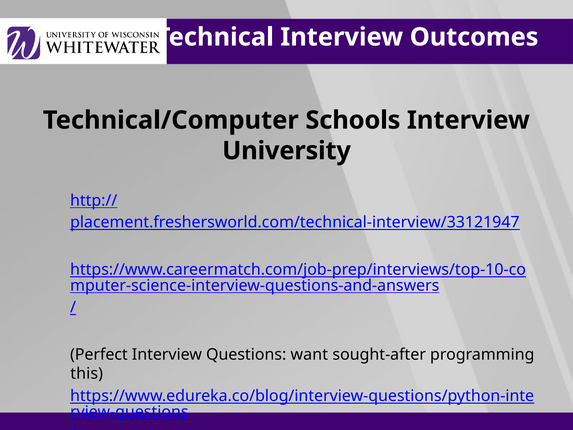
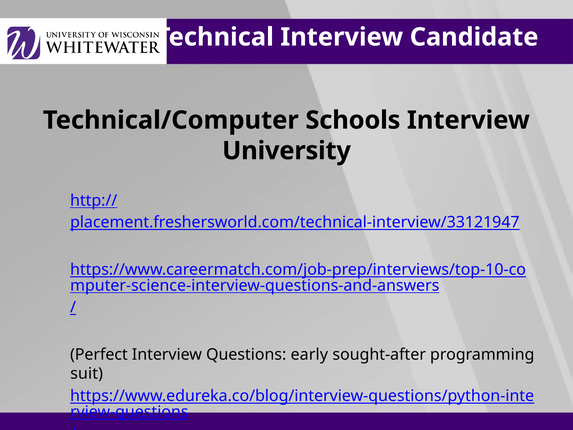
Outcomes: Outcomes -> Candidate (474, 37)
want: want -> early (309, 354)
this: this -> suit (87, 373)
